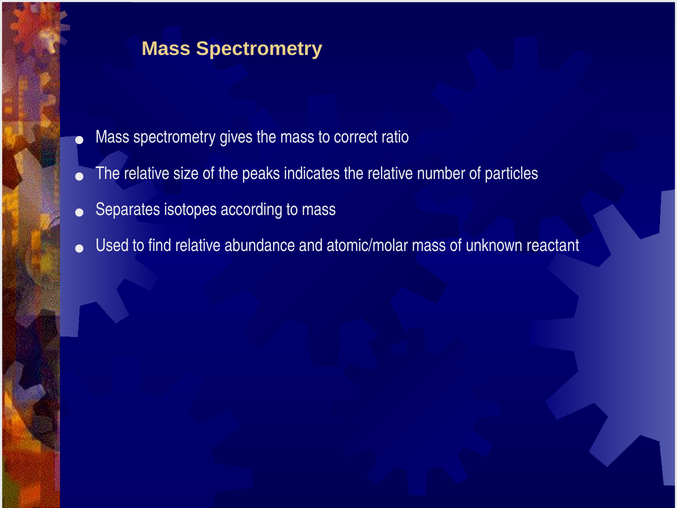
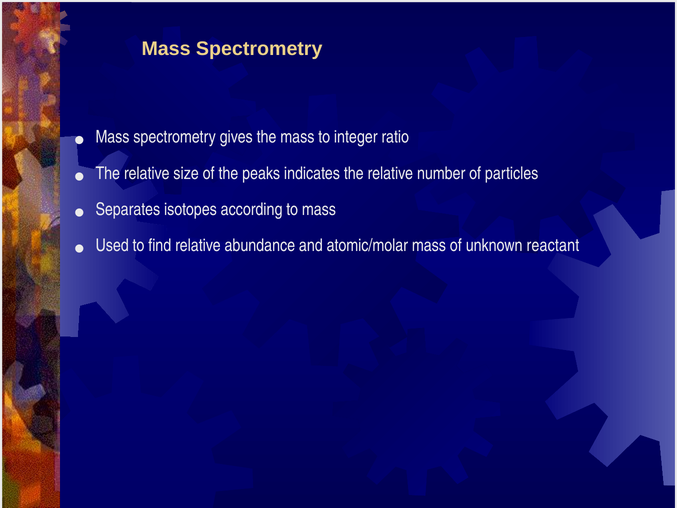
correct: correct -> integer (356, 137)
